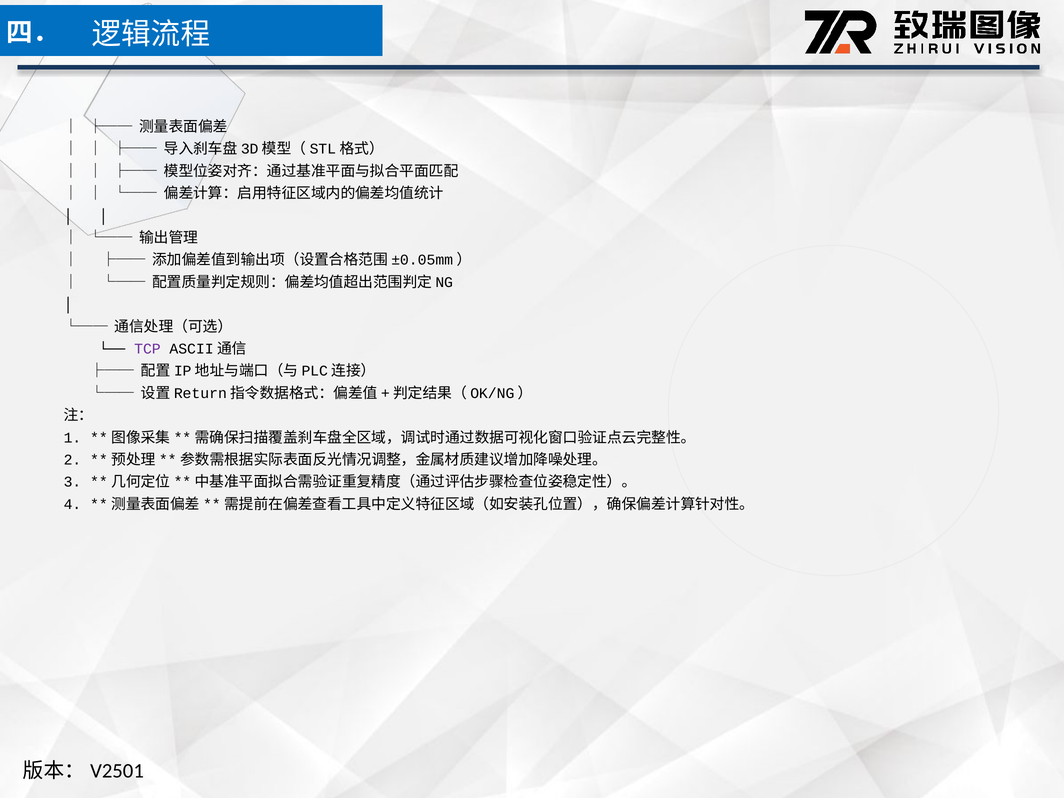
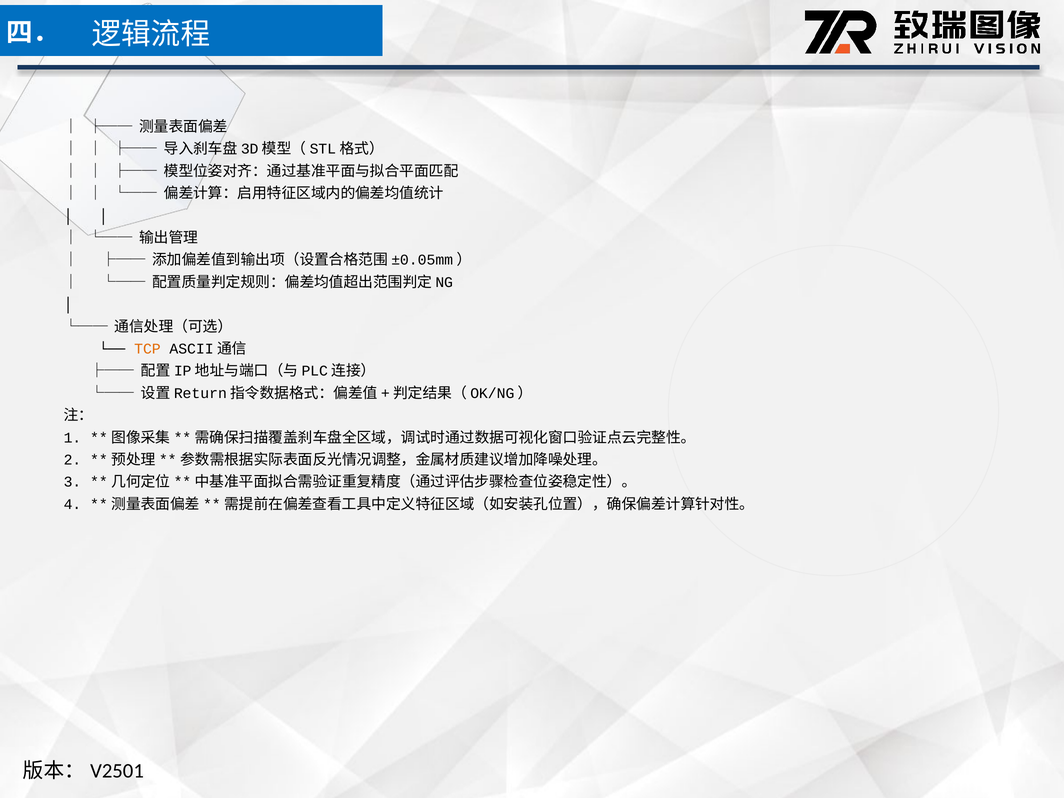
TCP colour: purple -> orange (147, 349)
